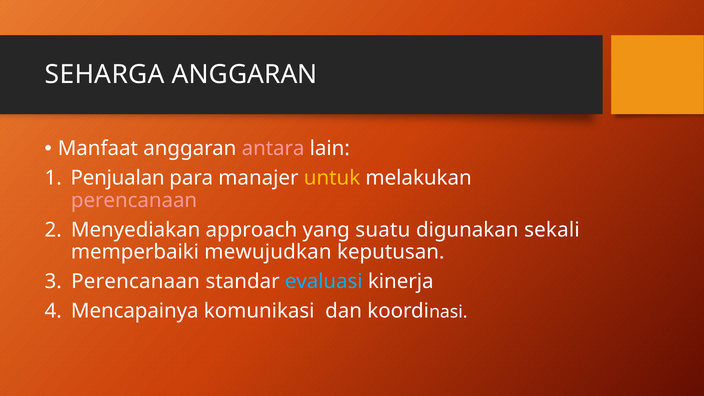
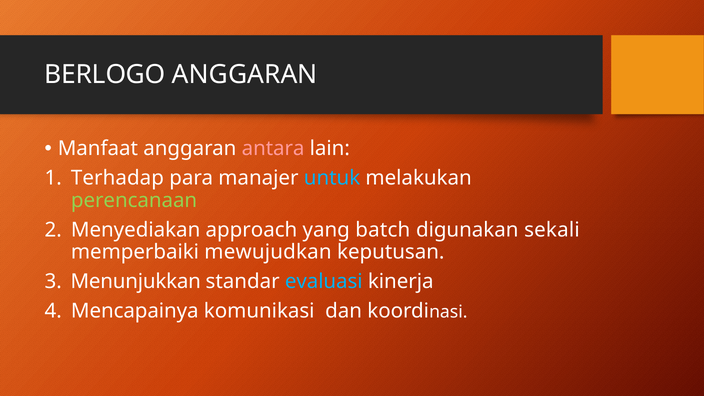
SEHARGA: SEHARGA -> BERLOGO (105, 75)
Penjualan: Penjualan -> Terhadap (117, 178)
untuk colour: yellow -> light blue (332, 178)
perencanaan colour: pink -> light green (134, 200)
suatu: suatu -> batch (383, 230)
Perencanaan: Perencanaan -> Menunjukkan (136, 281)
